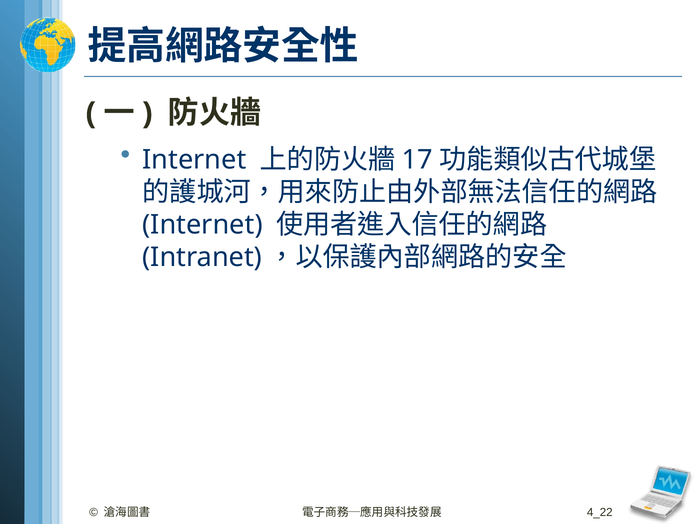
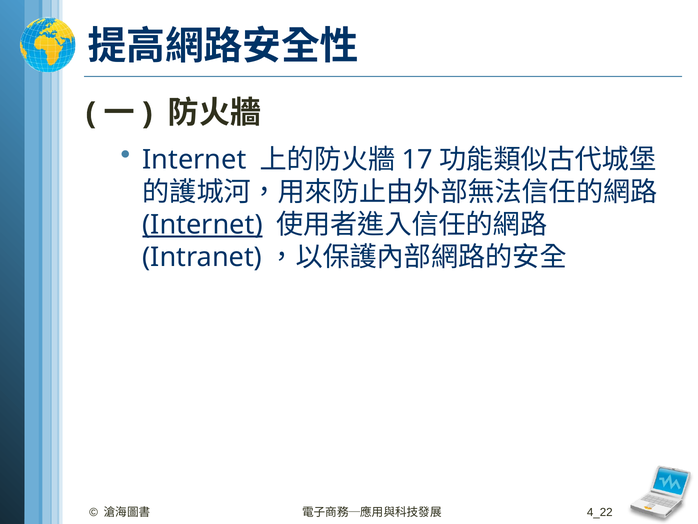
Internet underline: none -> present (202, 225)
